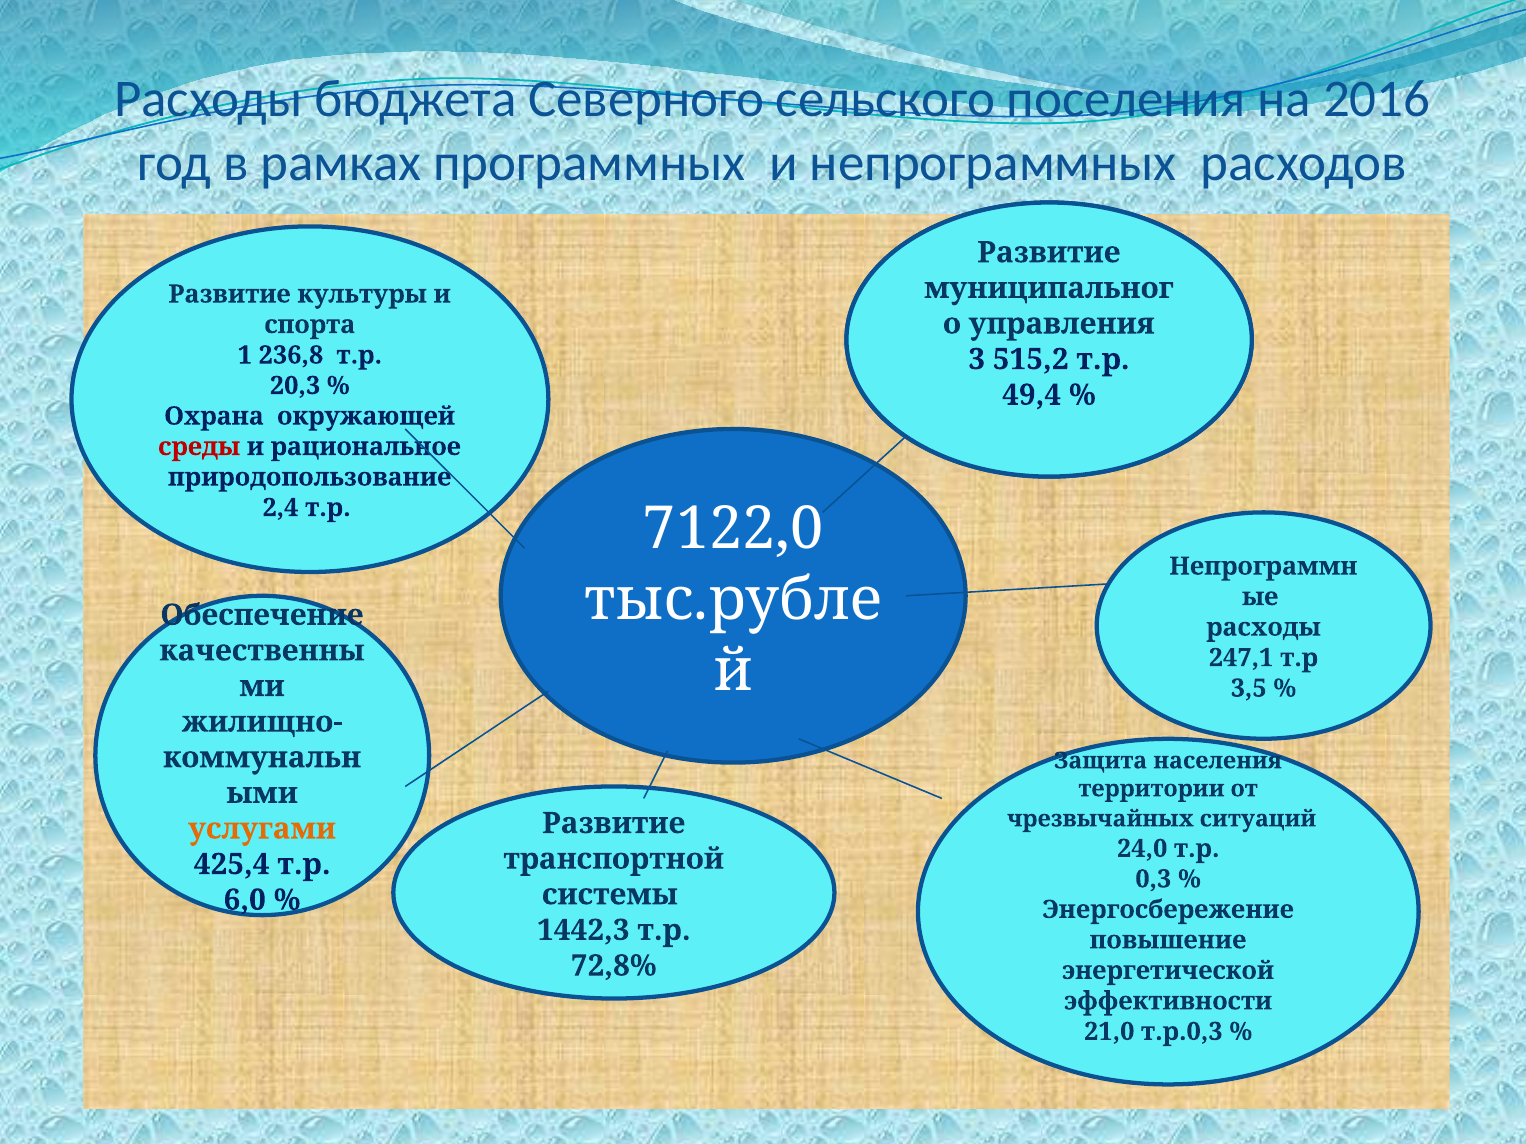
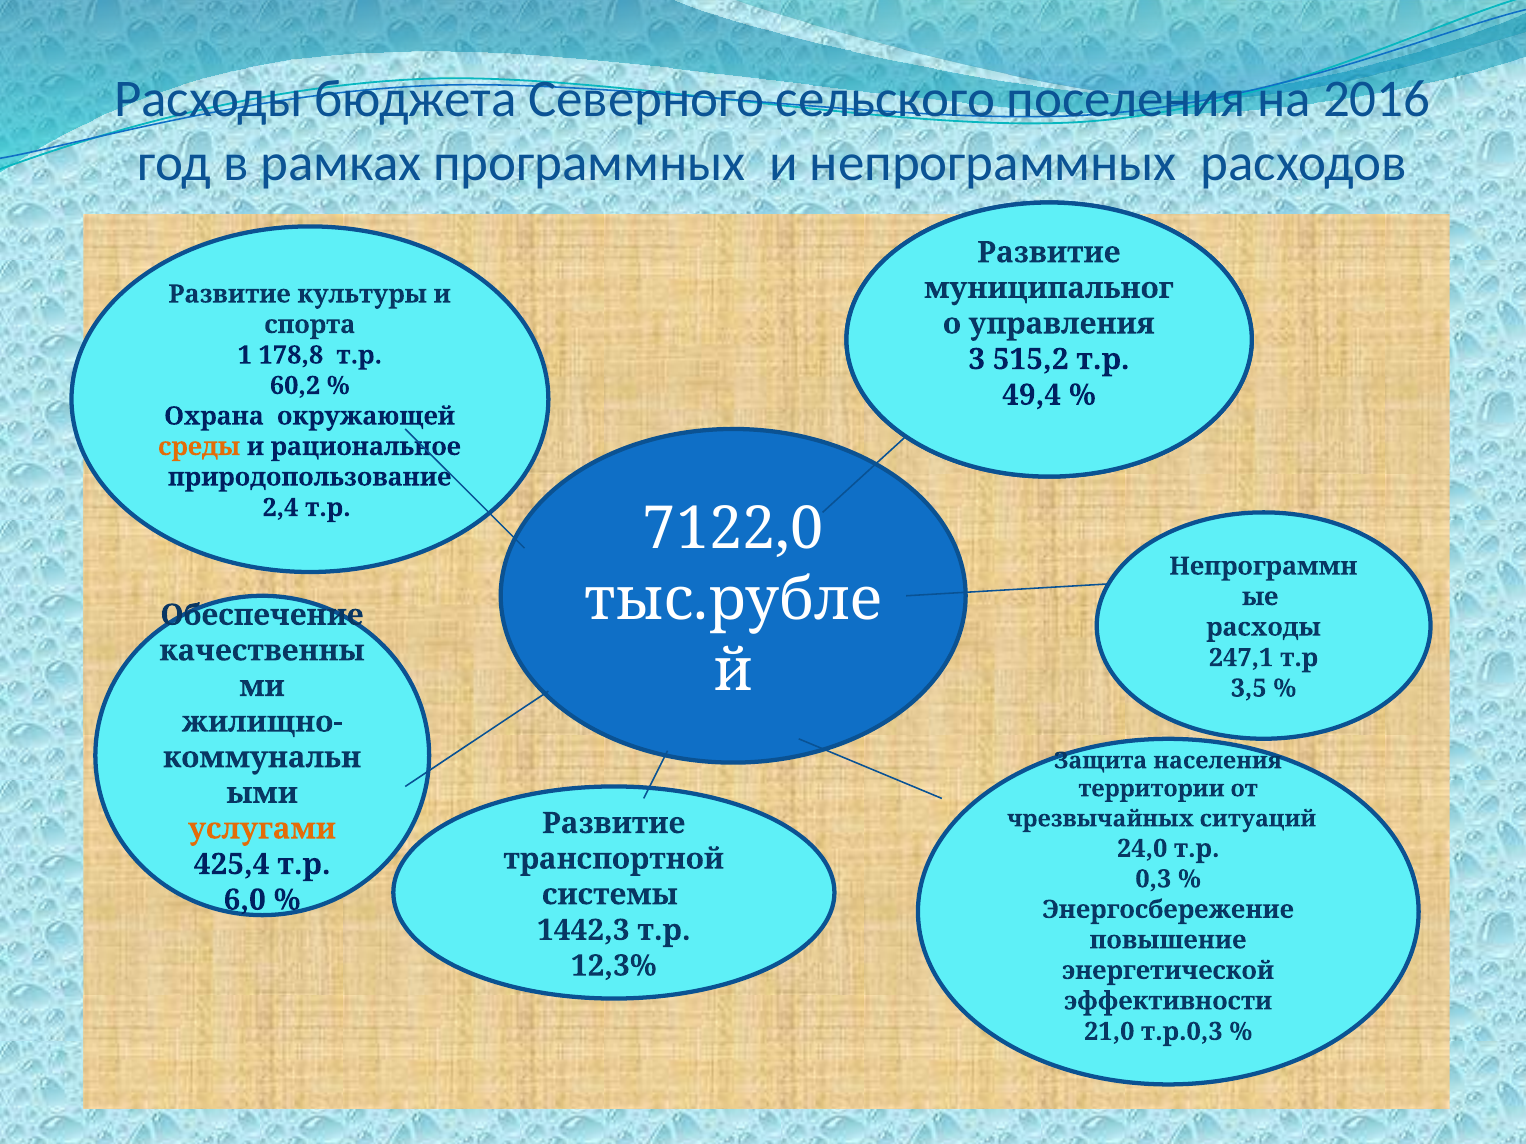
236,8: 236,8 -> 178,8 (291, 355)
20,3: 20,3 -> 60,2 (295, 386)
среды colour: red -> orange (199, 447)
72,8%: 72,8% -> 12,3% (614, 966)
